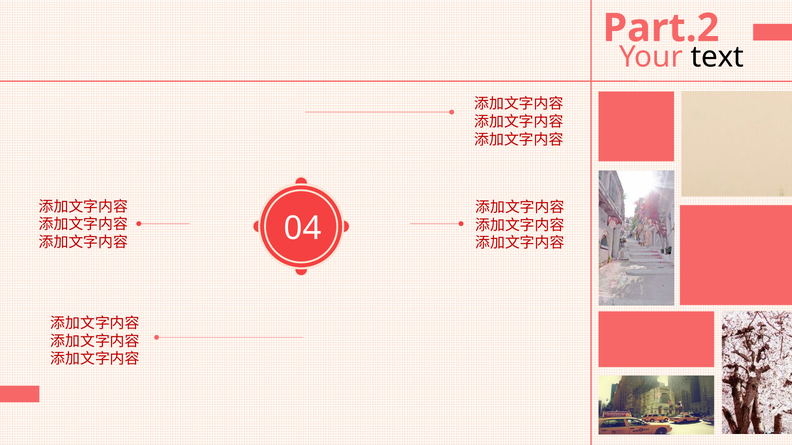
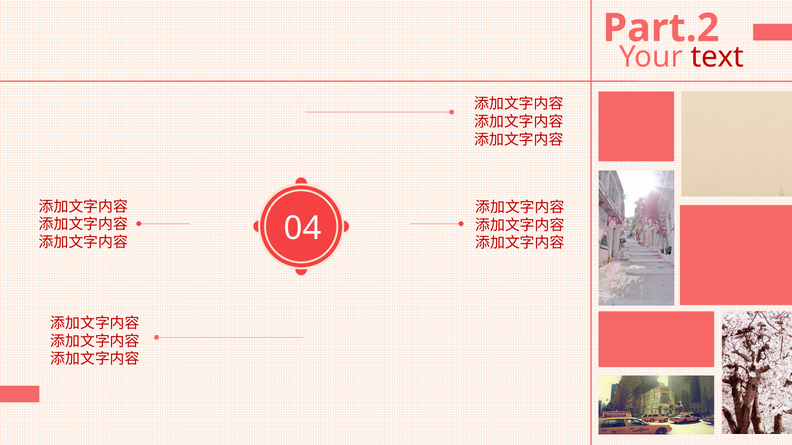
text colour: black -> red (717, 57)
